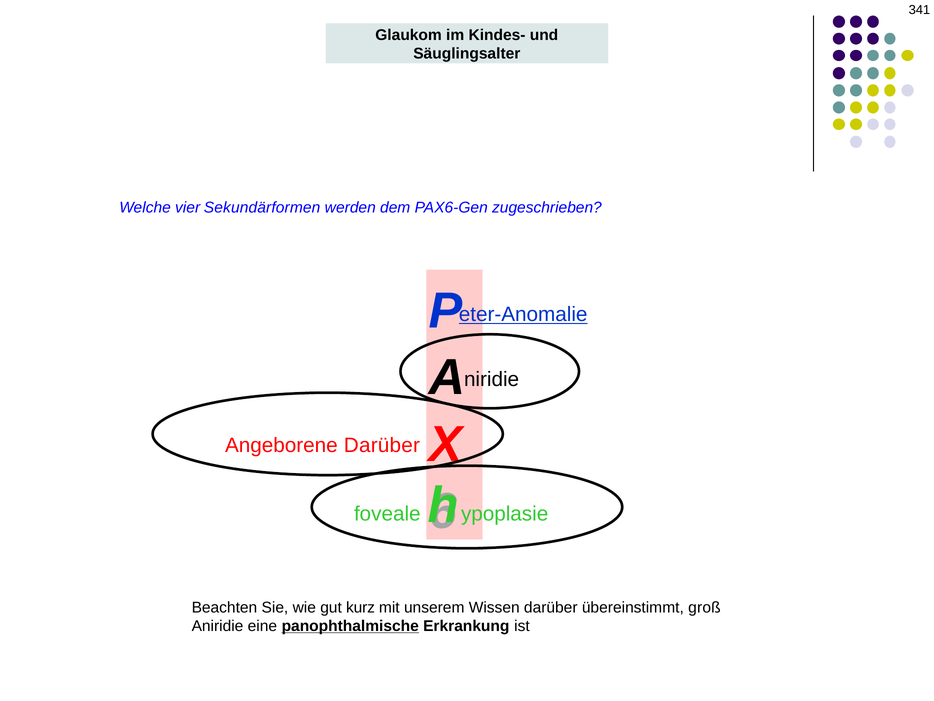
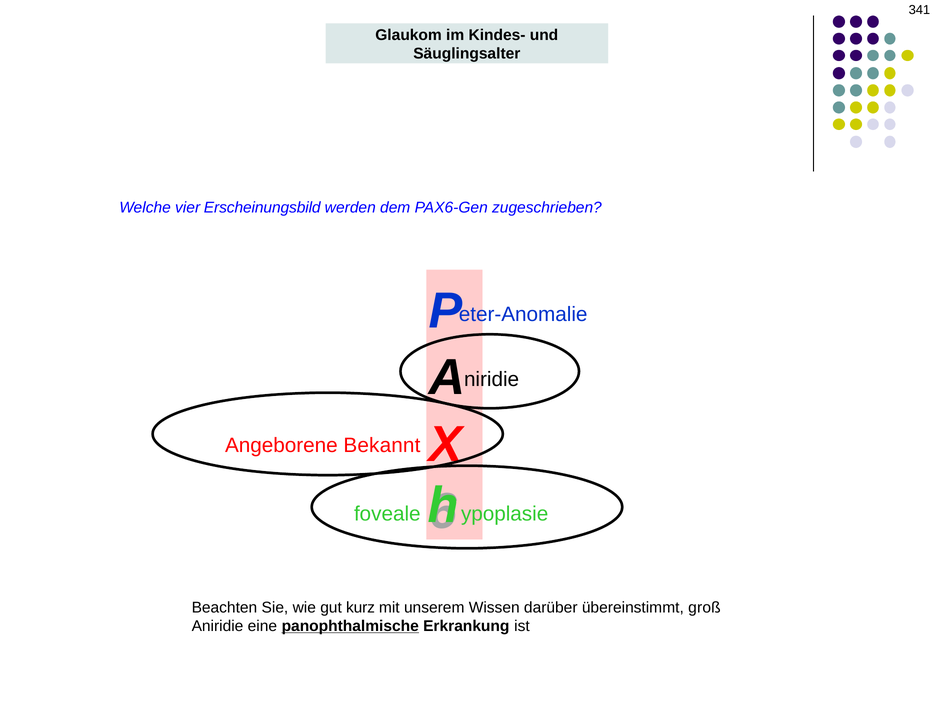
Sekundärformen: Sekundärformen -> Erscheinungsbild (262, 208)
eter-Anomalie underline: present -> none (523, 314)
Angeborene Darüber: Darüber -> Bekannt (382, 445)
